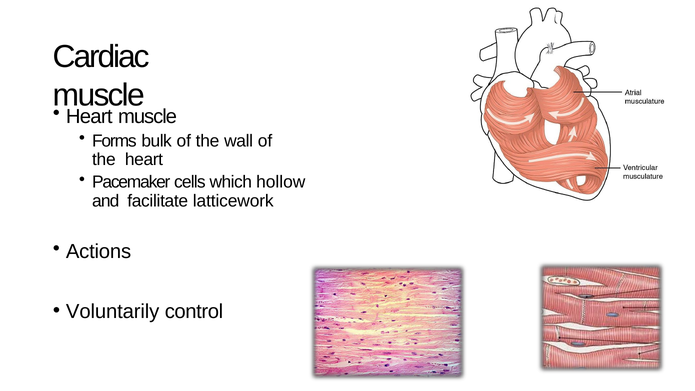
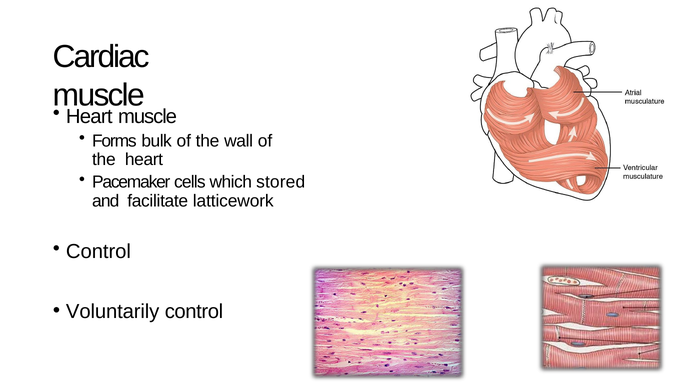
hollow: hollow -> stored (281, 182)
Actions: Actions -> Control (98, 252)
